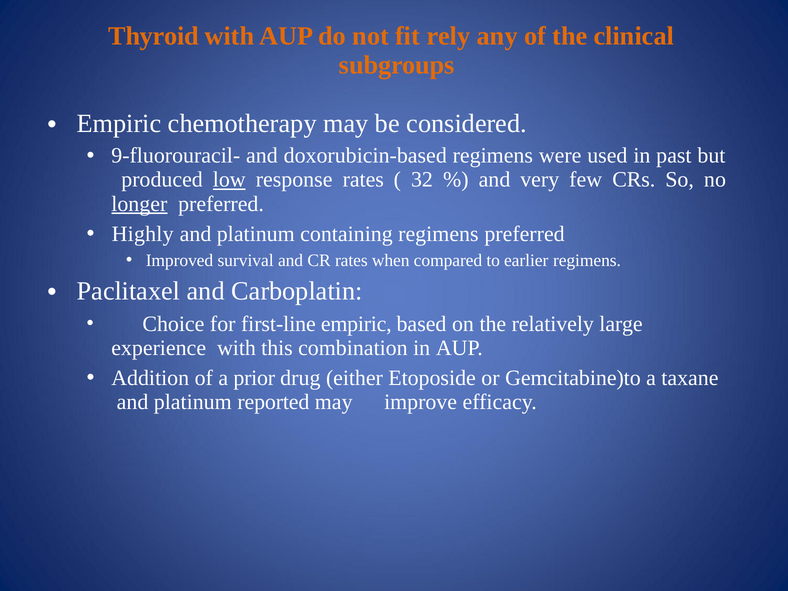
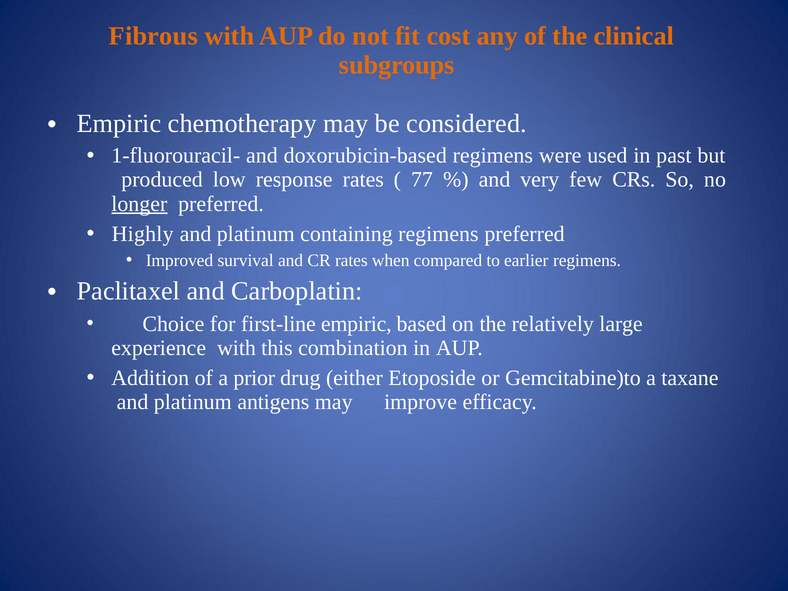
Thyroid: Thyroid -> Fibrous (153, 36)
rely: rely -> cost (448, 36)
9-fluorouracil-: 9-fluorouracil- -> 1-fluorouracil- (176, 156)
low underline: present -> none (229, 180)
32: 32 -> 77 (422, 180)
reported: reported -> antigens (273, 402)
